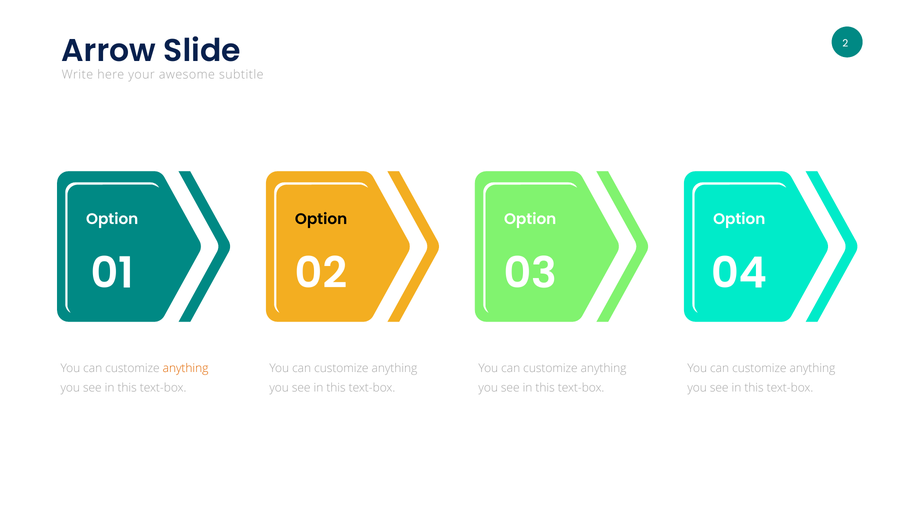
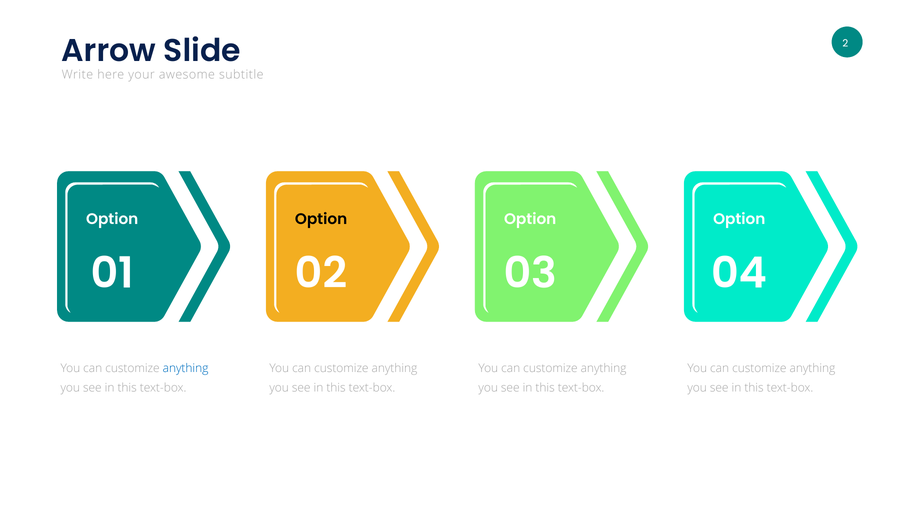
anything colour: orange -> blue (186, 368)
